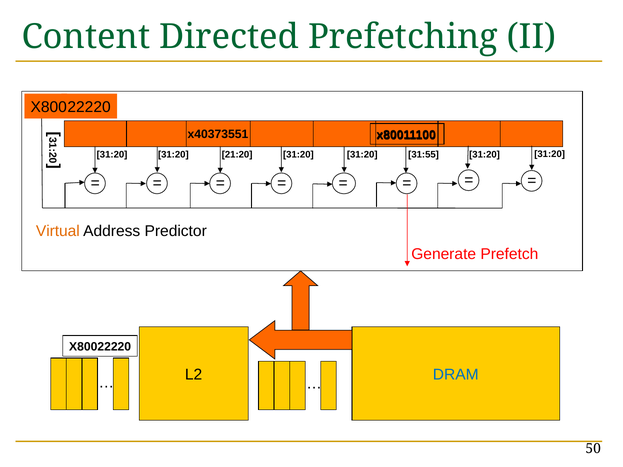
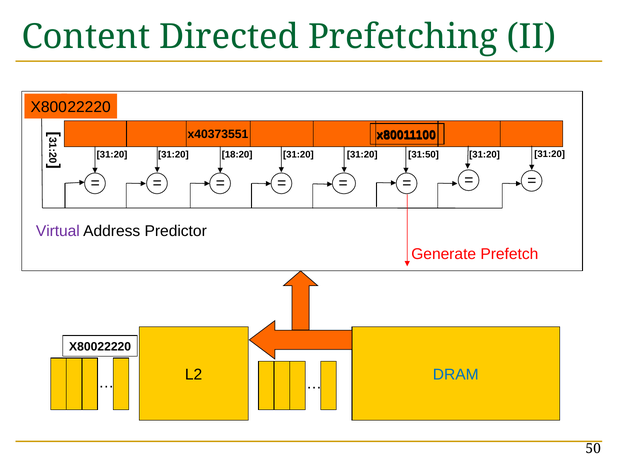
21:20: 21:20 -> 18:20 (237, 155)
31:55: 31:55 -> 31:50 (424, 155)
Virtual colour: orange -> purple (58, 231)
